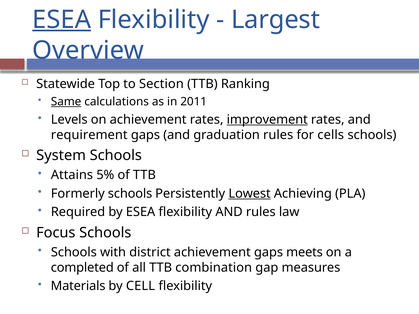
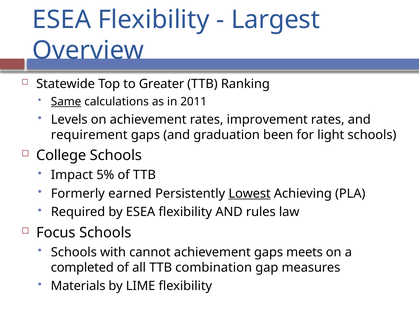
ESEA underline: present -> none (62, 20)
Section: Section -> Greater (162, 84)
improvement underline: present -> none (267, 120)
graduation rules: rules -> been (278, 135)
cells: cells -> light (331, 135)
System: System -> College (61, 156)
Attains: Attains -> Impact (72, 175)
Formerly schools: schools -> earned (130, 194)
district: district -> cannot (150, 252)
CELL: CELL -> LIME (141, 286)
